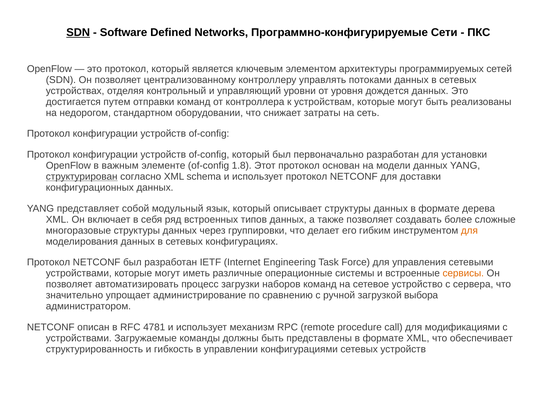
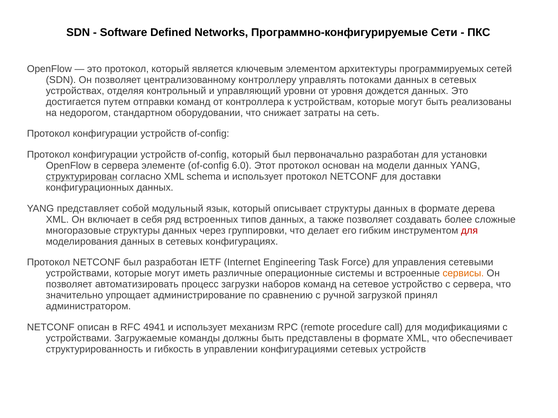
SDN underline: present -> none (78, 32)
в важным: важным -> сервера (120, 166)
1.8: 1.8 -> 6.0 (242, 166)
для colour: orange -> red (469, 231)
выбора: выбора -> принял (421, 296)
4781: 4781 -> 4941 (154, 328)
